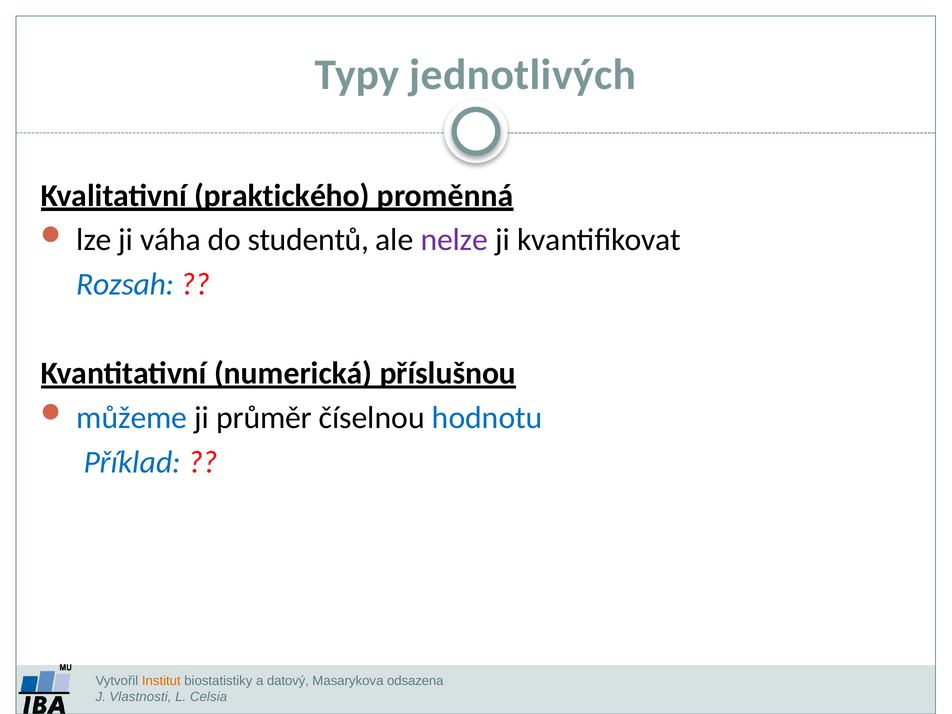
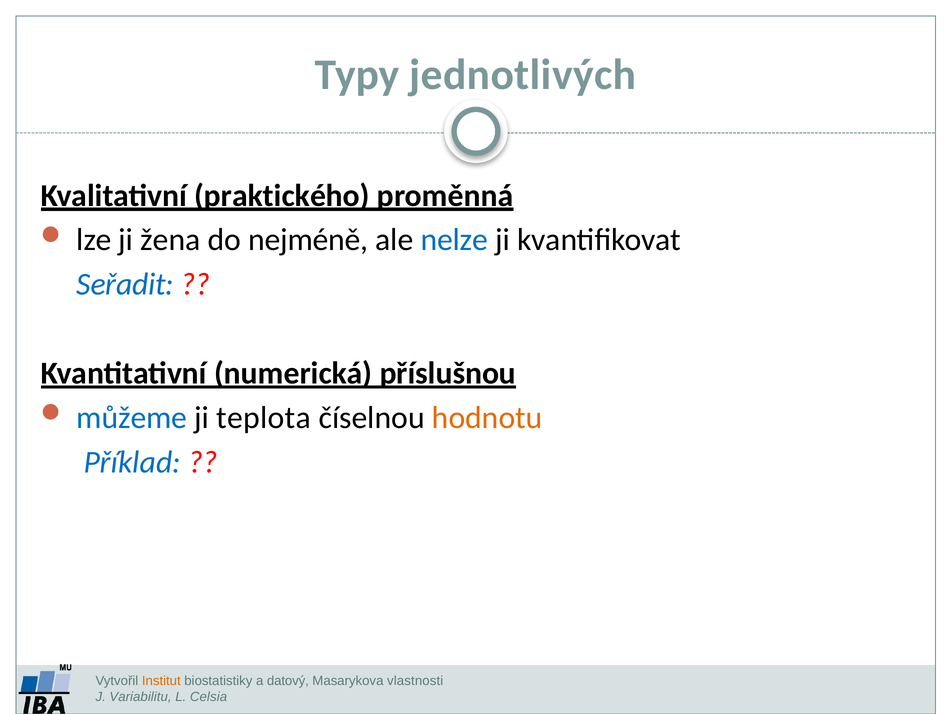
váha: váha -> žena (171, 240)
studentů: studentů -> nejméně (308, 240)
nelze colour: purple -> blue (454, 240)
Rozsah: Rozsah -> Seřadit (125, 284)
průměr: průměr -> teplota (264, 418)
hodnotu colour: blue -> orange (487, 418)
odsazena: odsazena -> vlastnosti (415, 681)
Vlastnosti: Vlastnosti -> Variabilitu (140, 697)
